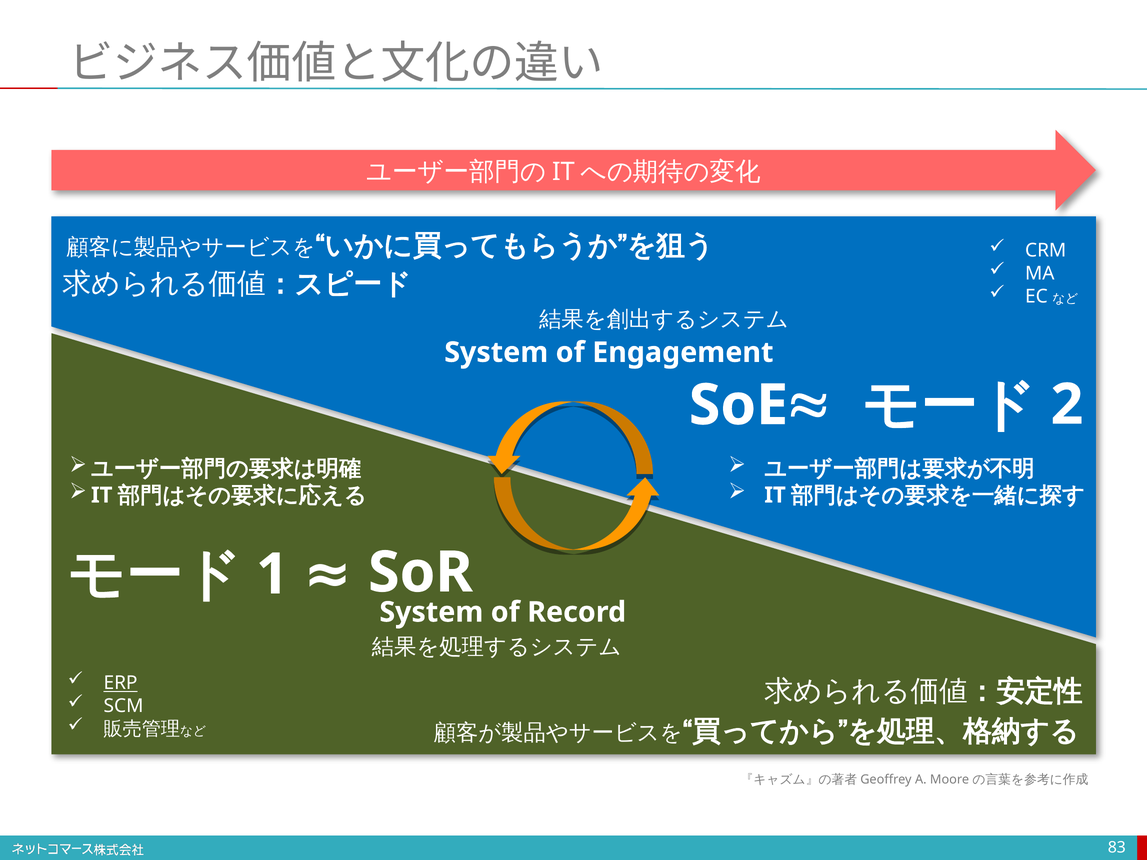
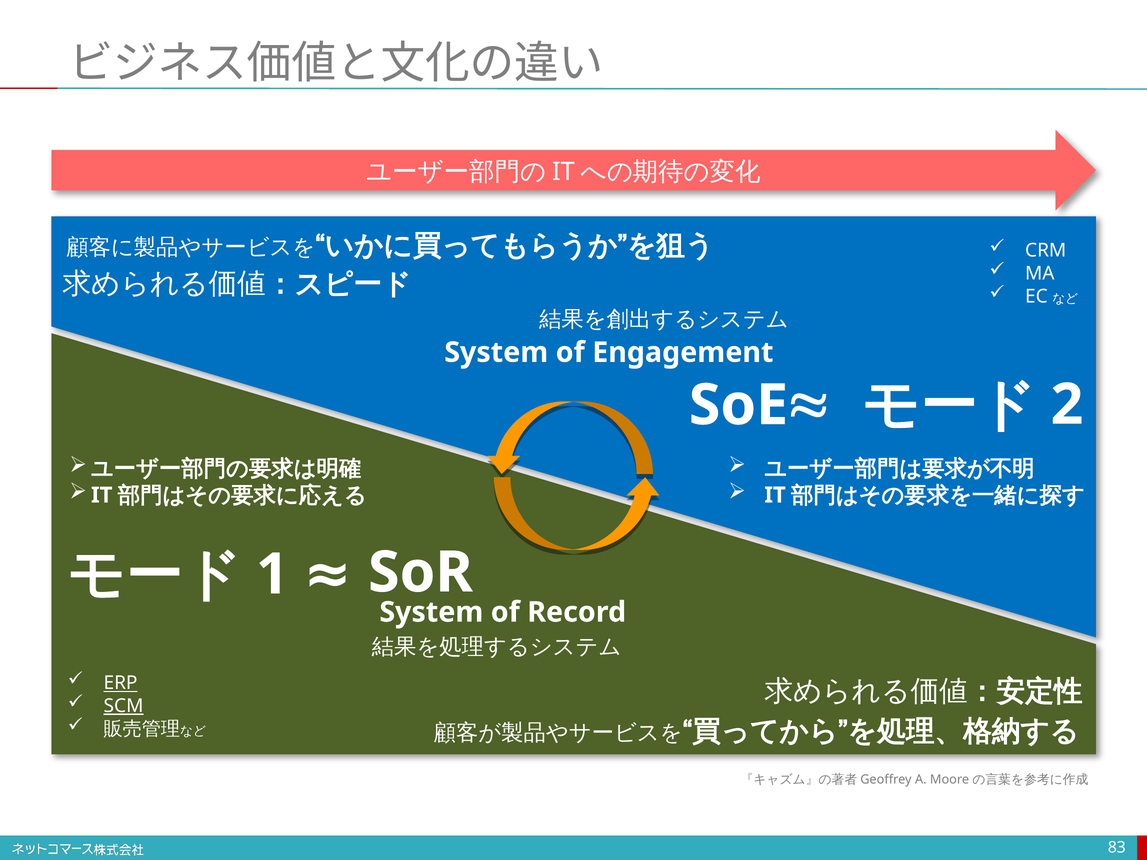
SCM underline: none -> present (124, 706)
